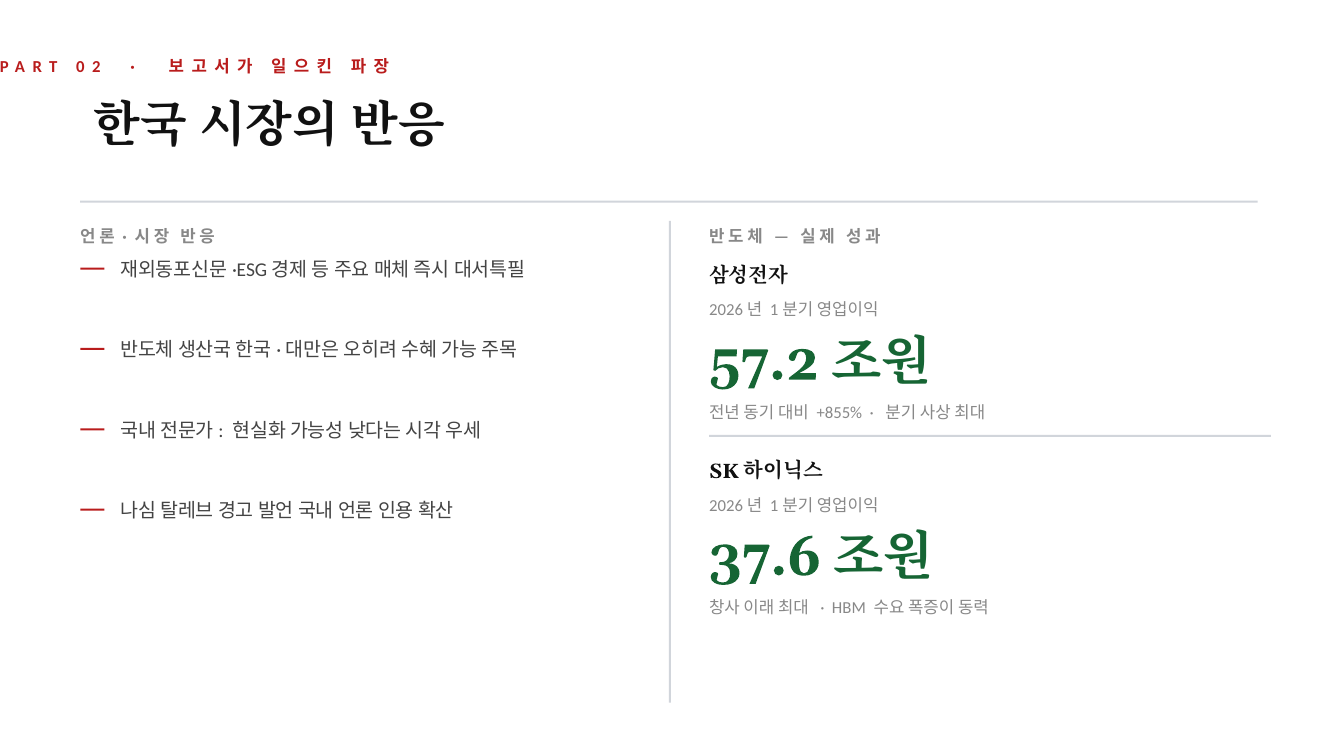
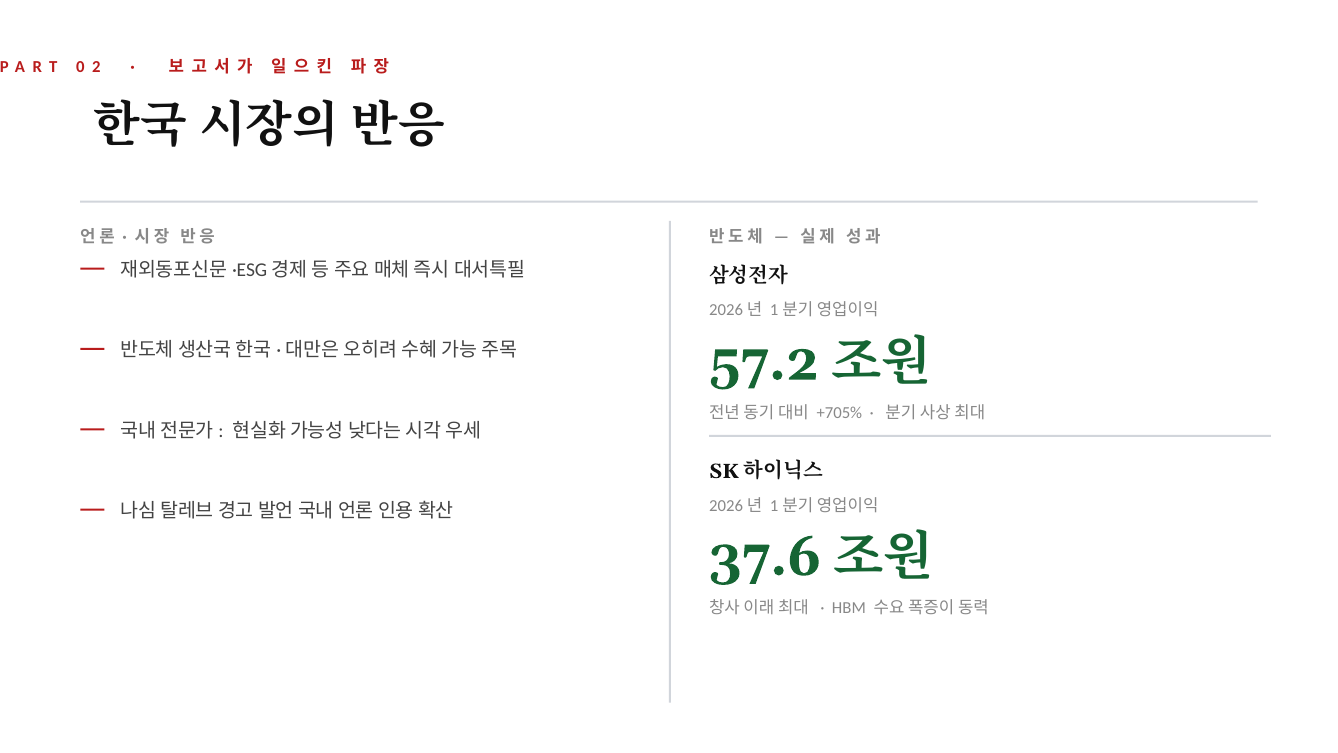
+855%: +855% -> +705% (839, 413)
